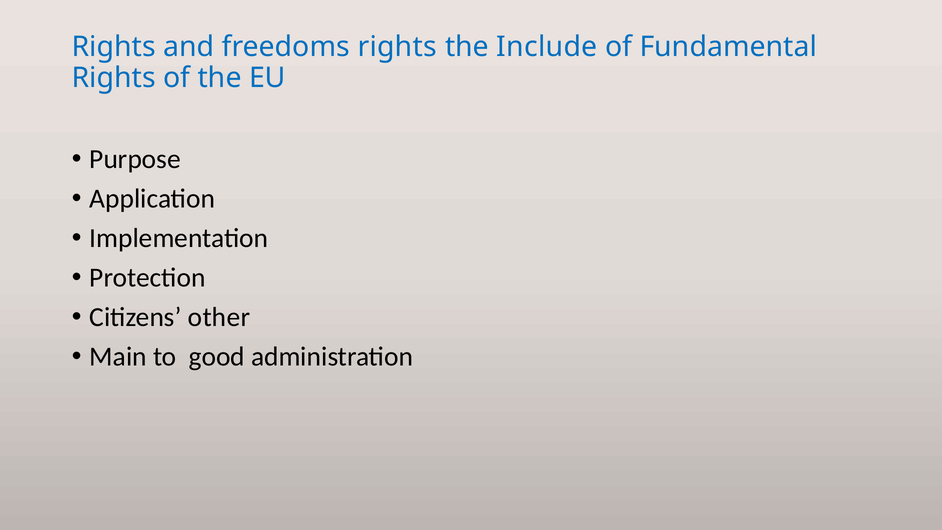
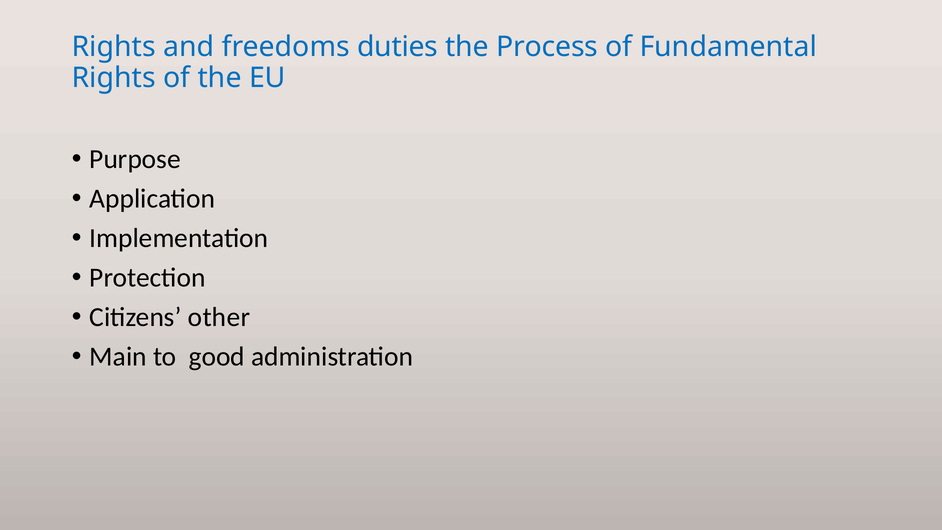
freedoms rights: rights -> duties (398, 47)
Include: Include -> Process (547, 47)
